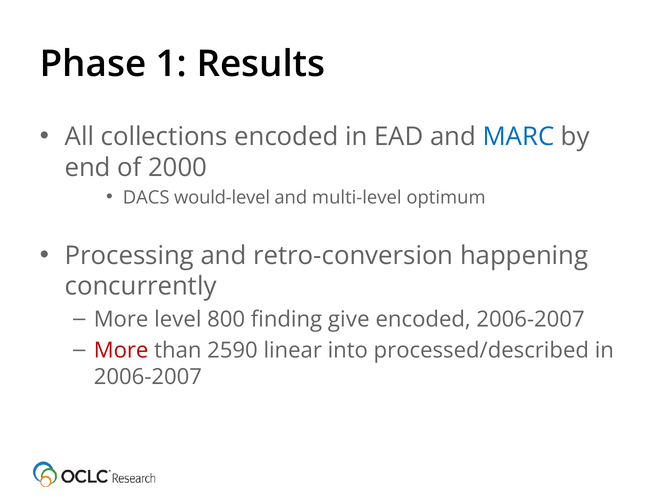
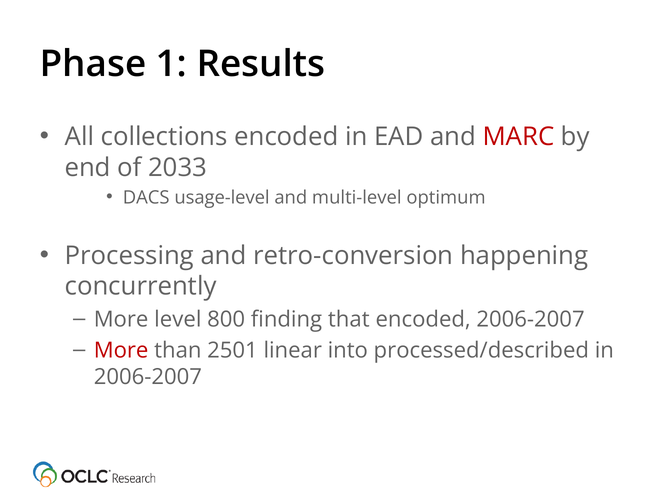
MARC colour: blue -> red (519, 137)
2000: 2000 -> 2033 (178, 168)
would-level: would-level -> usage-level (222, 197)
give: give -> that (349, 319)
2590: 2590 -> 2501 (232, 350)
